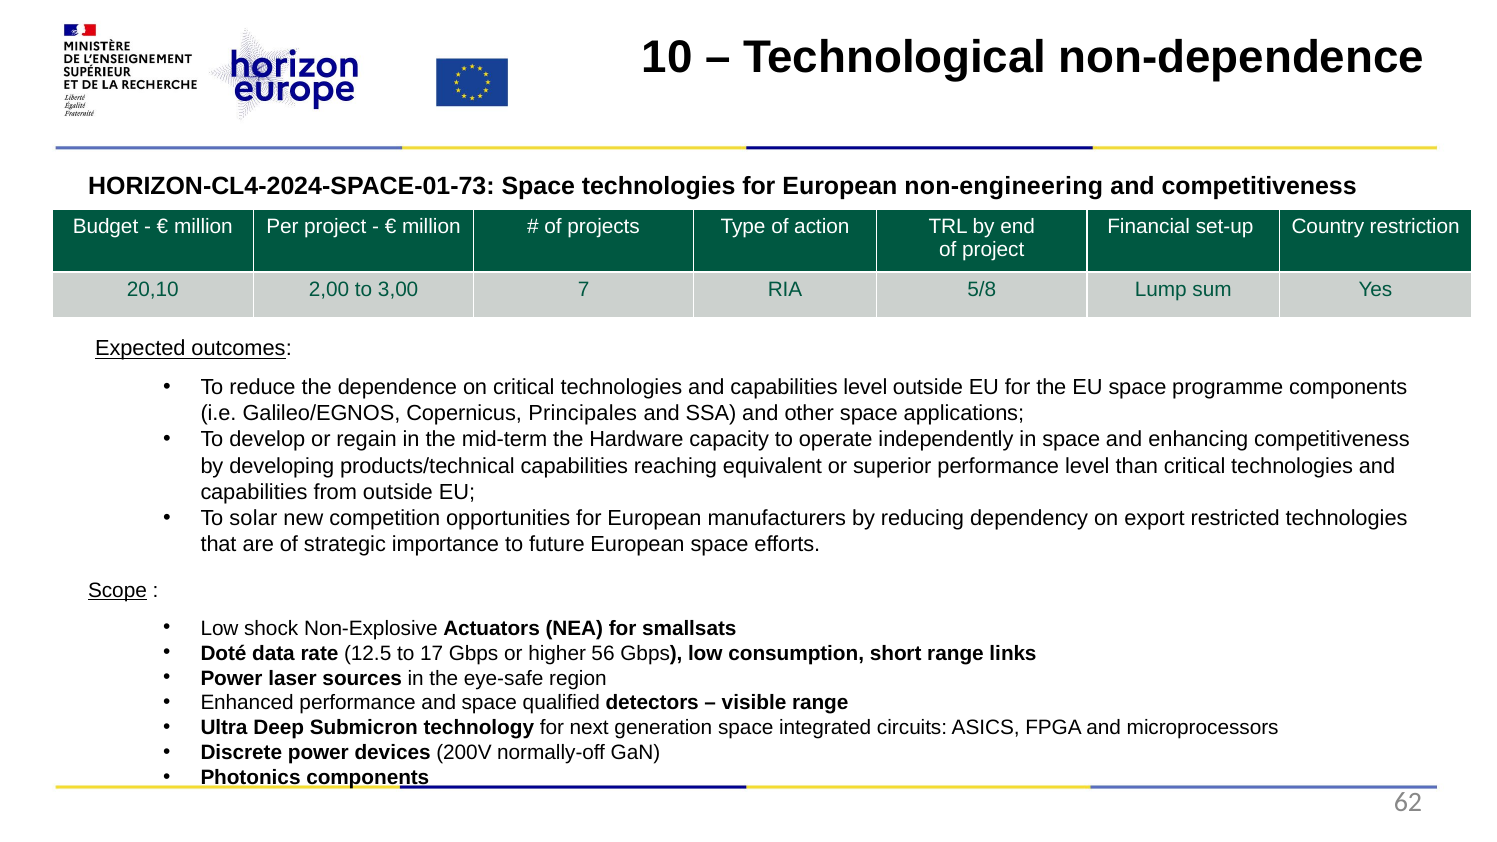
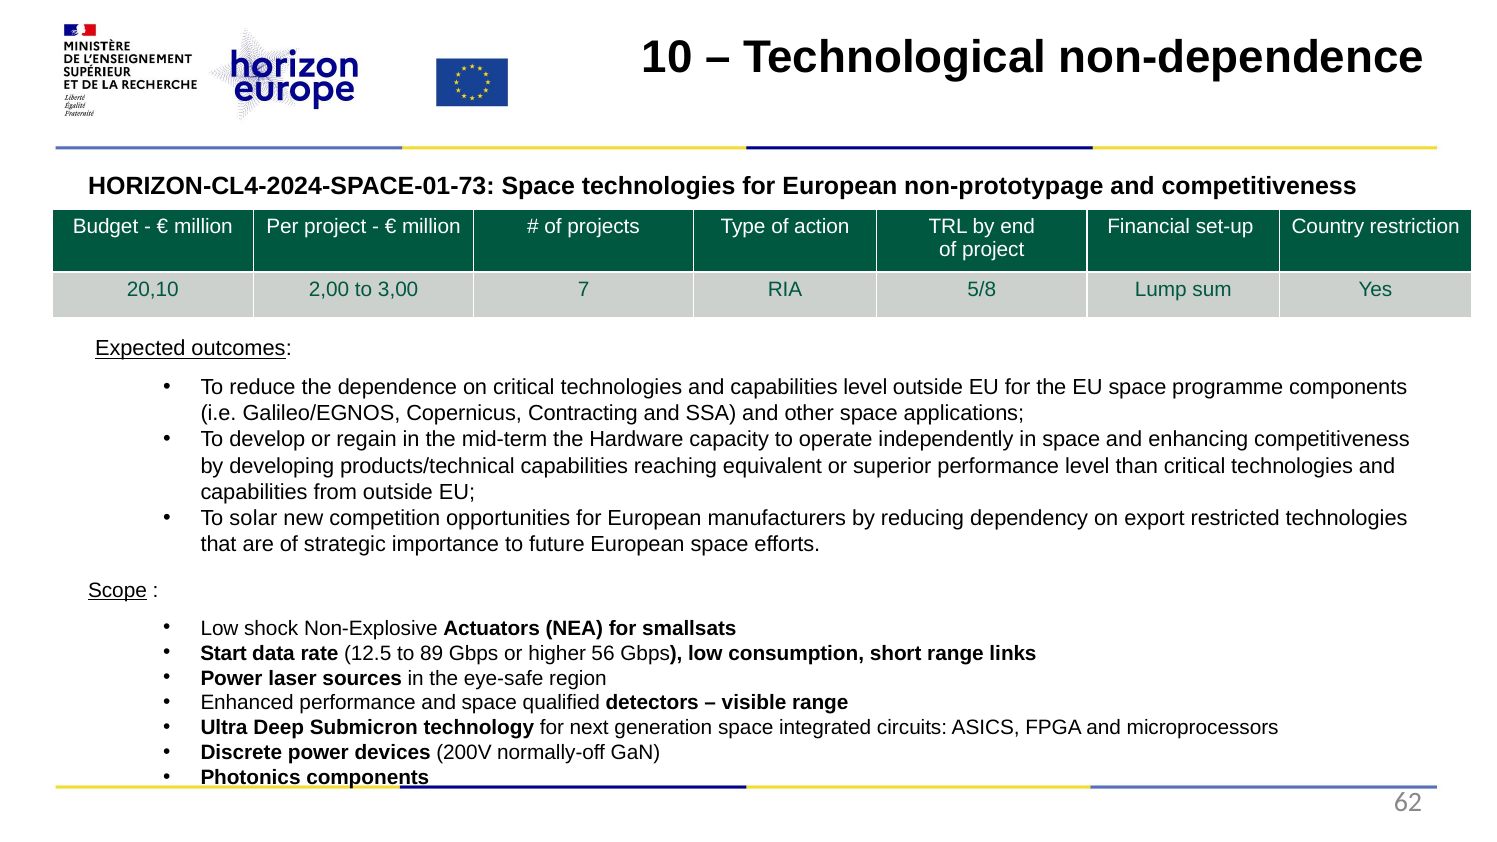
non-engineering: non-engineering -> non-prototypage (1004, 187)
Principales: Principales -> Contracting (583, 414)
Doté: Doté -> Start (224, 653)
17: 17 -> 89 (432, 653)
